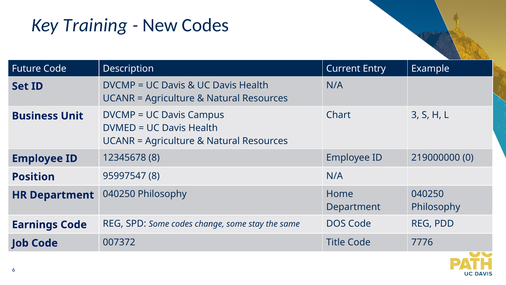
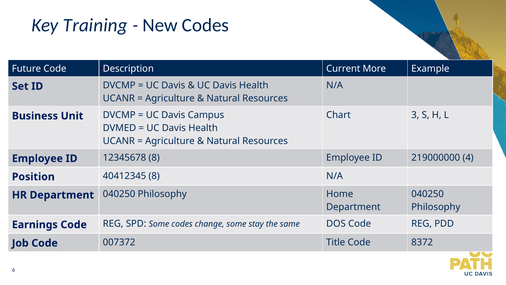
Entry: Entry -> More (374, 69)
0: 0 -> 4 (468, 157)
95997547: 95997547 -> 40412345 (124, 176)
7776: 7776 -> 8372 (422, 242)
